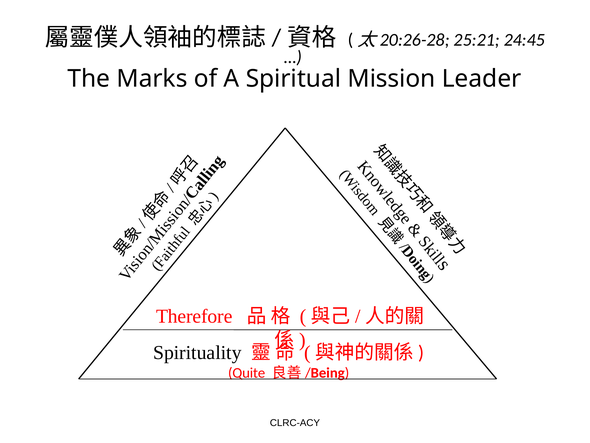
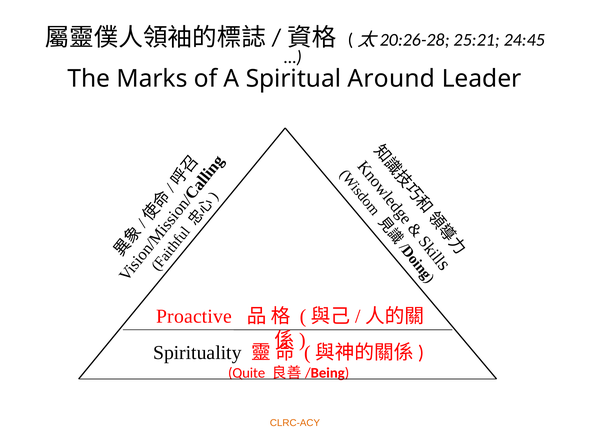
Mission: Mission -> Around (391, 79)
Therefore: Therefore -> Proactive (194, 316)
CLRC-ACY colour: black -> orange (295, 423)
